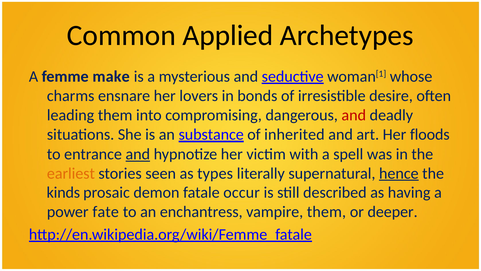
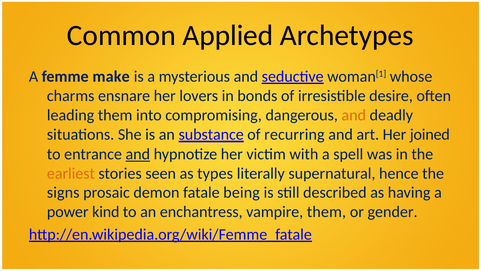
and colour: red -> orange (354, 115)
inherited: inherited -> recurring (294, 134)
floods: floods -> joined (430, 134)
hence underline: present -> none (399, 173)
kinds: kinds -> signs (63, 192)
occur: occur -> being (242, 192)
fate: fate -> kind (106, 212)
deeper: deeper -> gender (393, 212)
